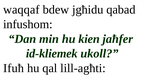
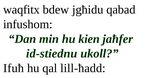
waqqaf: waqqaf -> waqfitx (21, 10)
id-kliemek: id-kliemek -> id-stiednu (52, 54)
lill-agħti: lill-agħti -> lill-ħadd (83, 68)
